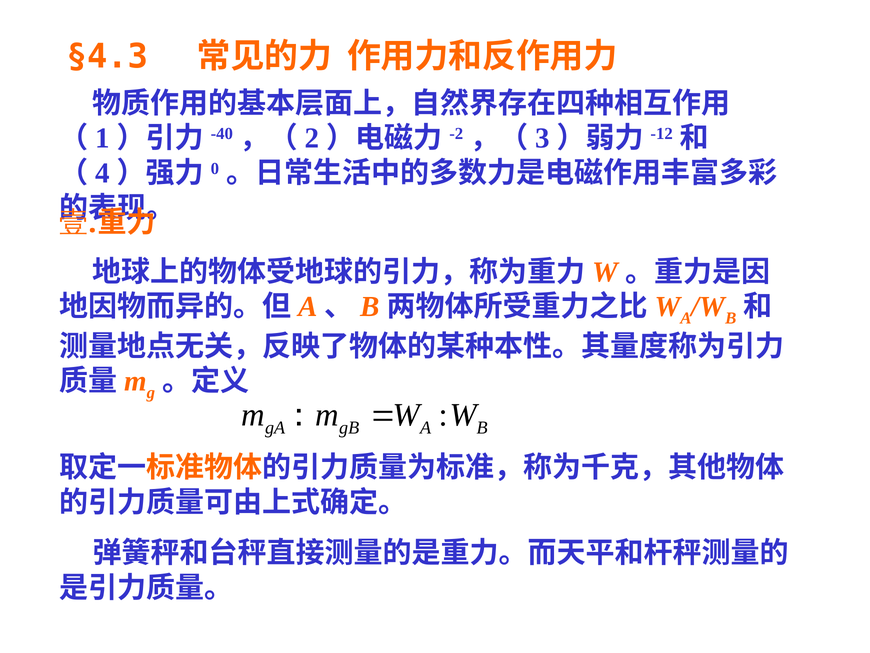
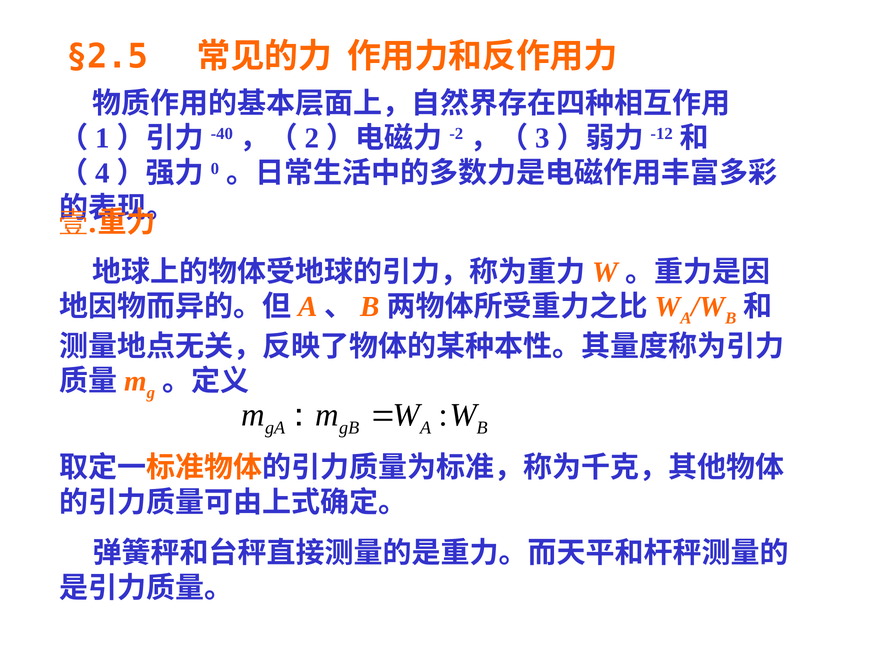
§4.3: §4.3 -> §2.5 (107, 57)
